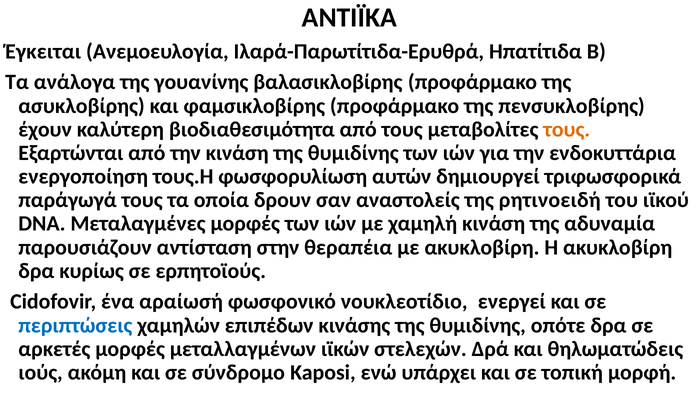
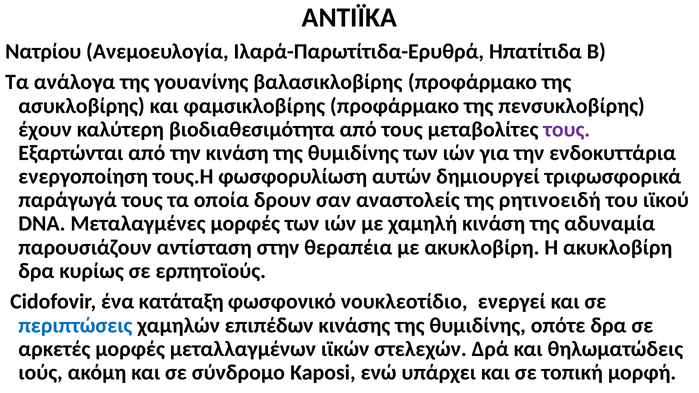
Έγκειται: Έγκειται -> Νατρίου (43, 51)
τους colour: orange -> purple (567, 130)
αραίωσή: αραίωσή -> κατάταξη (181, 302)
